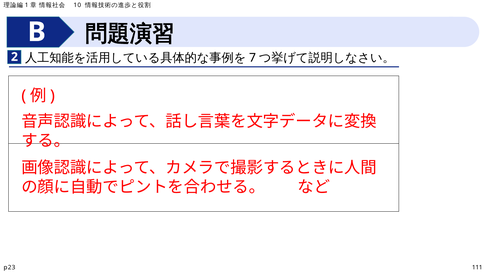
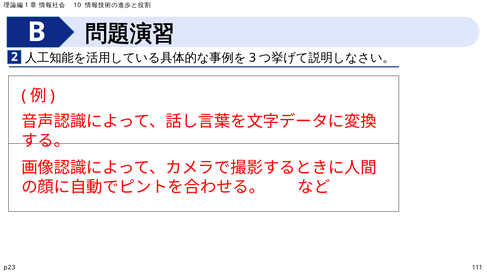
7: 7 -> 3 (252, 58)
